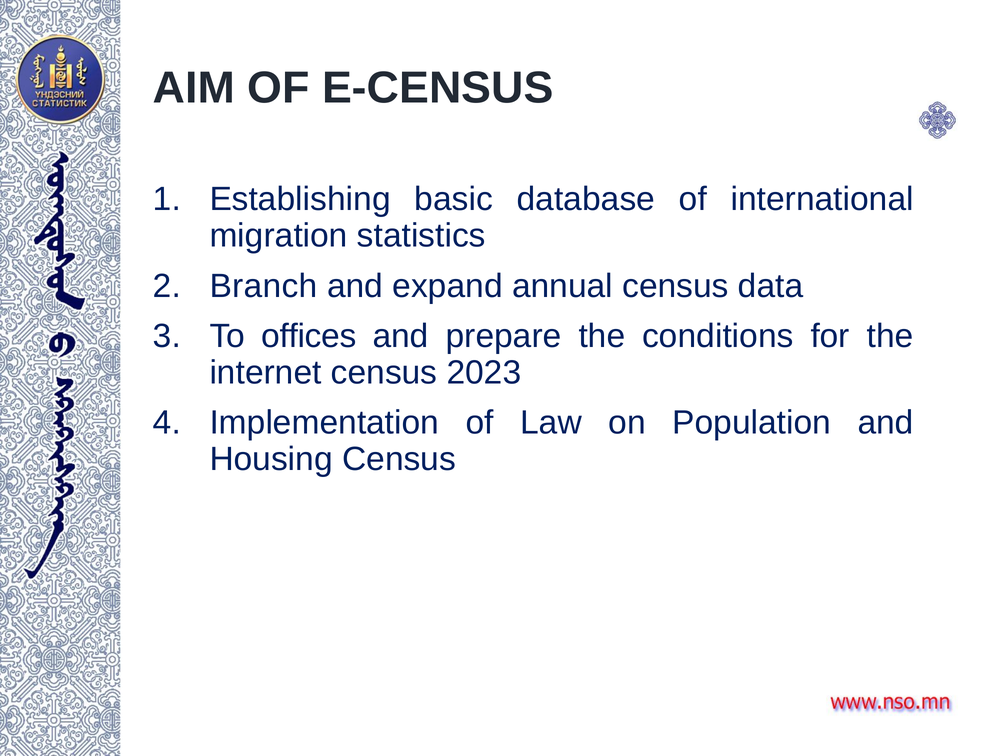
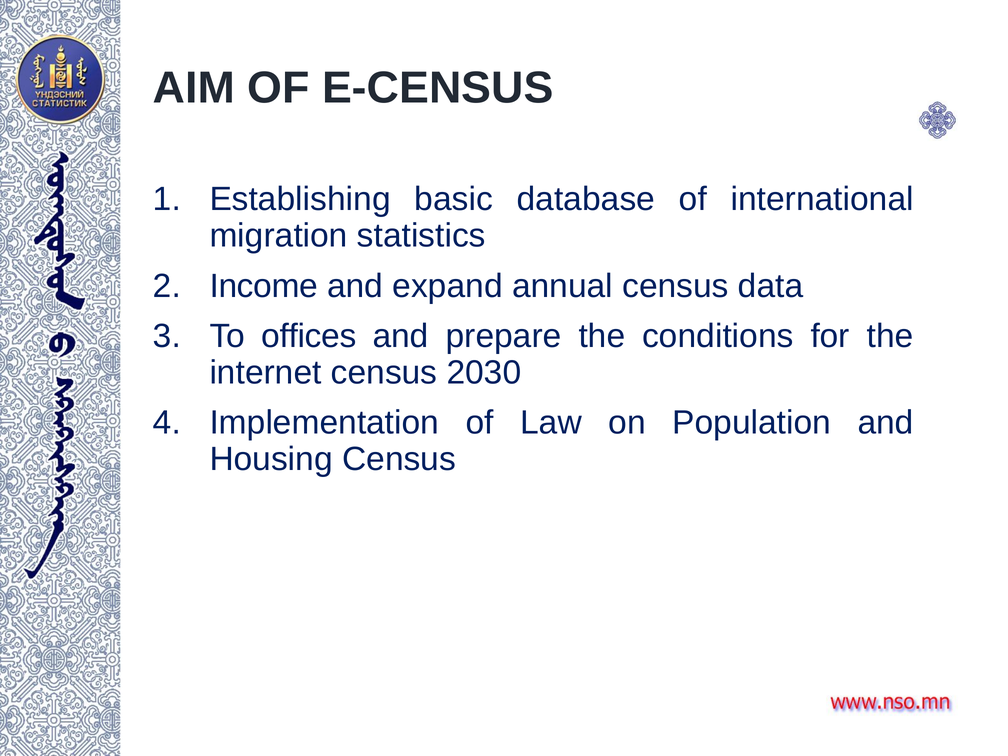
Branch: Branch -> Income (264, 286)
2023: 2023 -> 2030 (484, 373)
